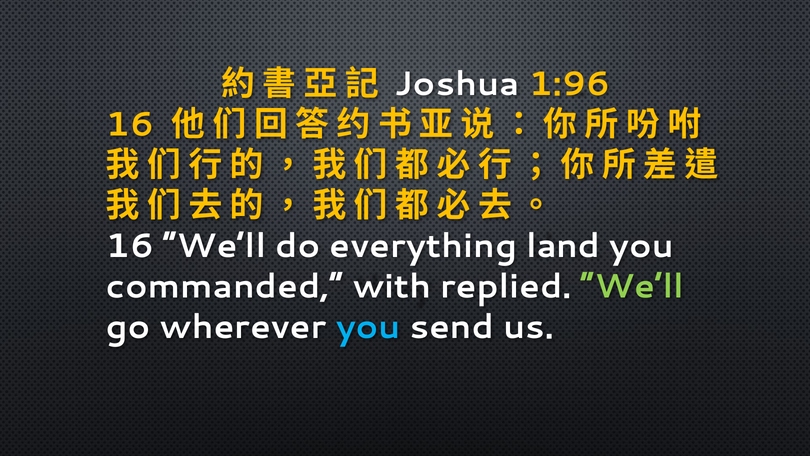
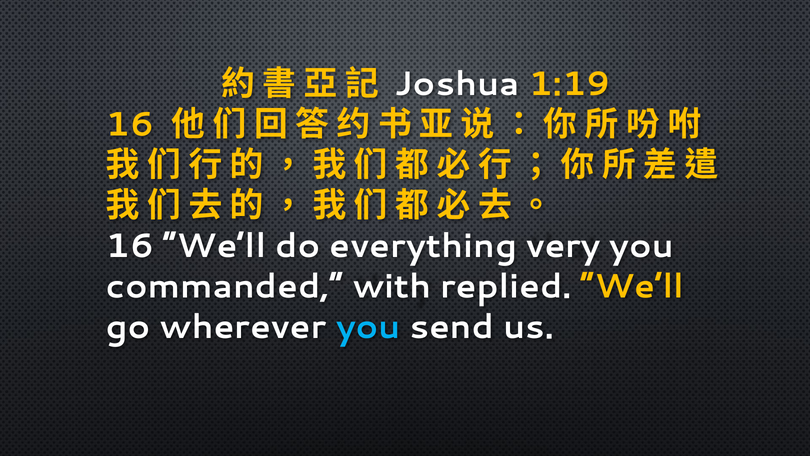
1:96: 1:96 -> 1:19 (570, 84)
land: land -> very (563, 246)
We’ll colour: light green -> yellow (632, 286)
